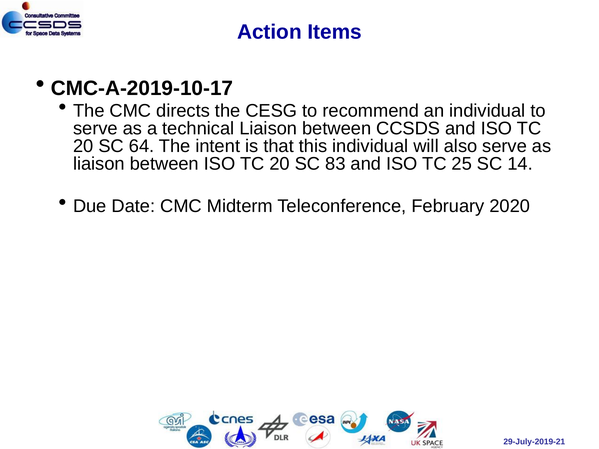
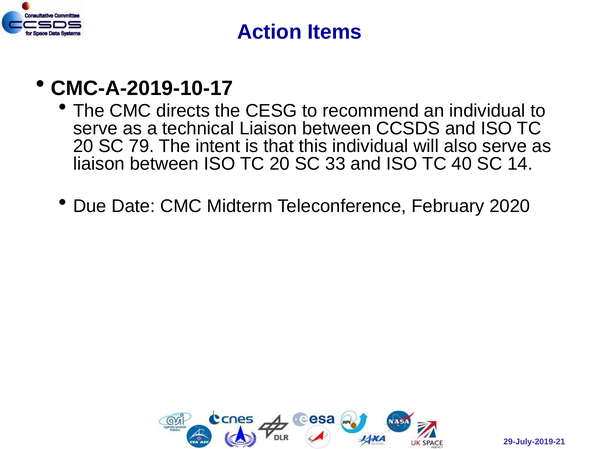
64: 64 -> 79 (142, 146)
83: 83 -> 33 (335, 164)
25: 25 -> 40 (462, 164)
